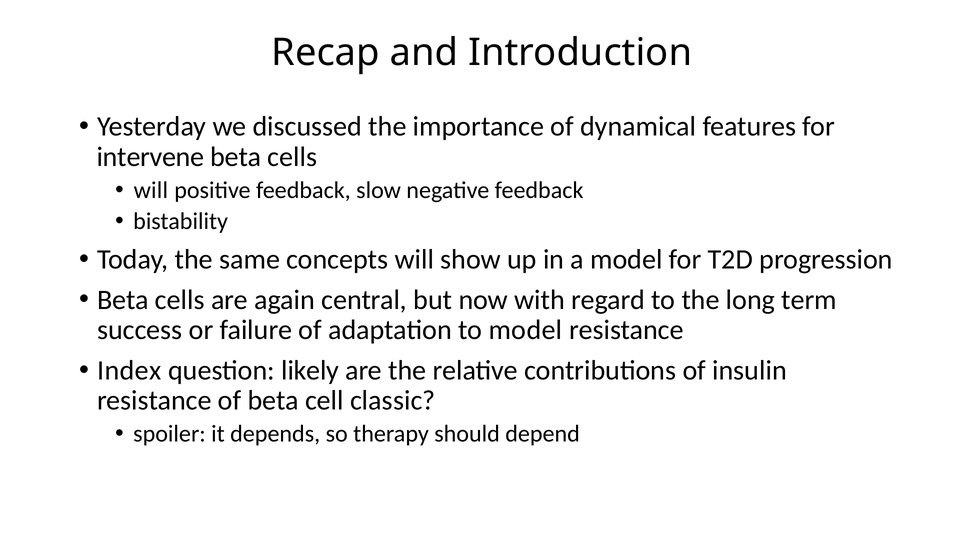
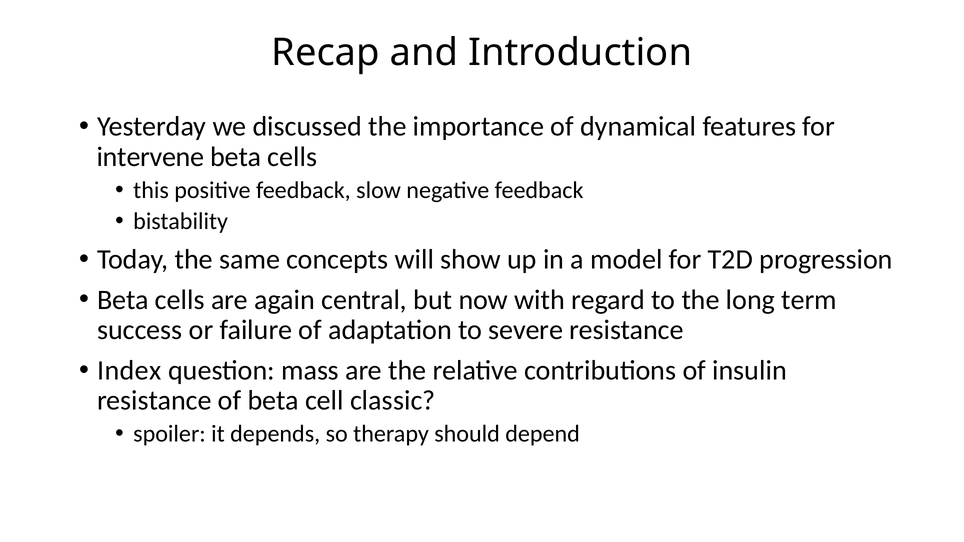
will: will -> this (151, 190)
to model: model -> severe (526, 330)
likely: likely -> mass (310, 371)
